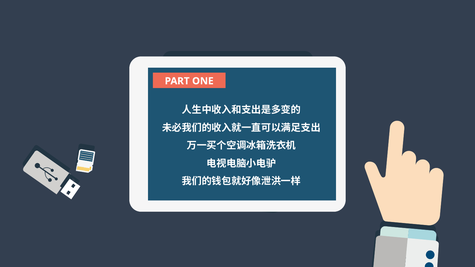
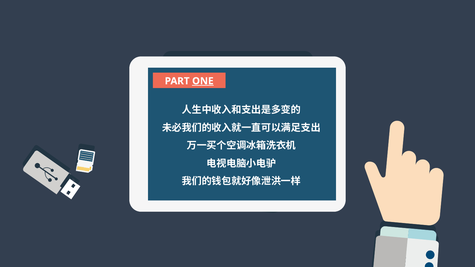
ONE underline: none -> present (203, 81)
